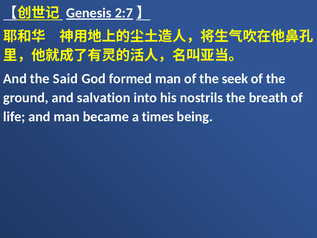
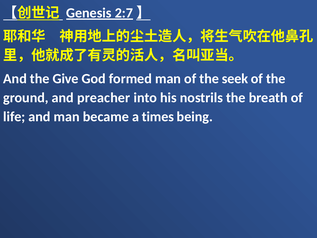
Said: Said -> Give (66, 79)
salvation: salvation -> preacher (104, 98)
